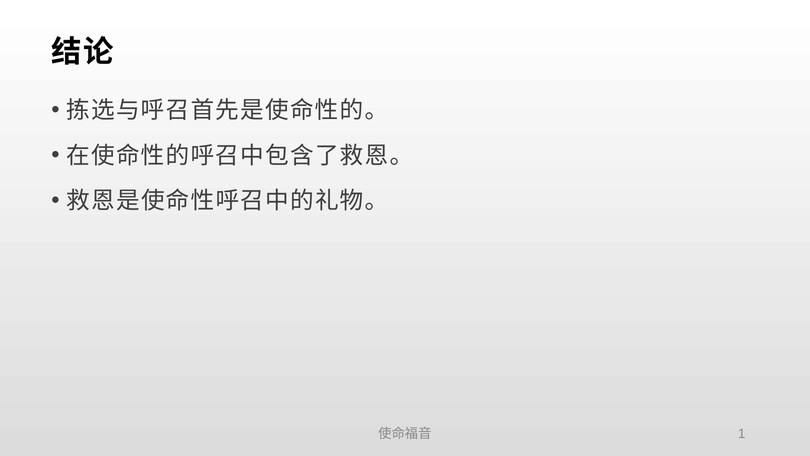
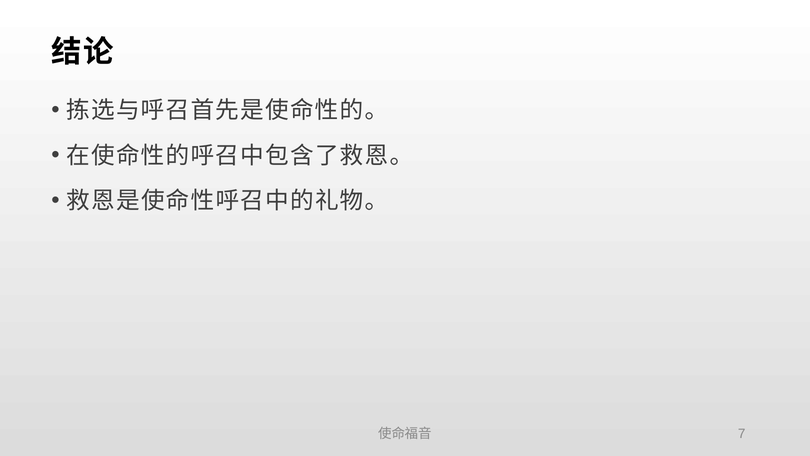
1: 1 -> 7 (742, 433)
